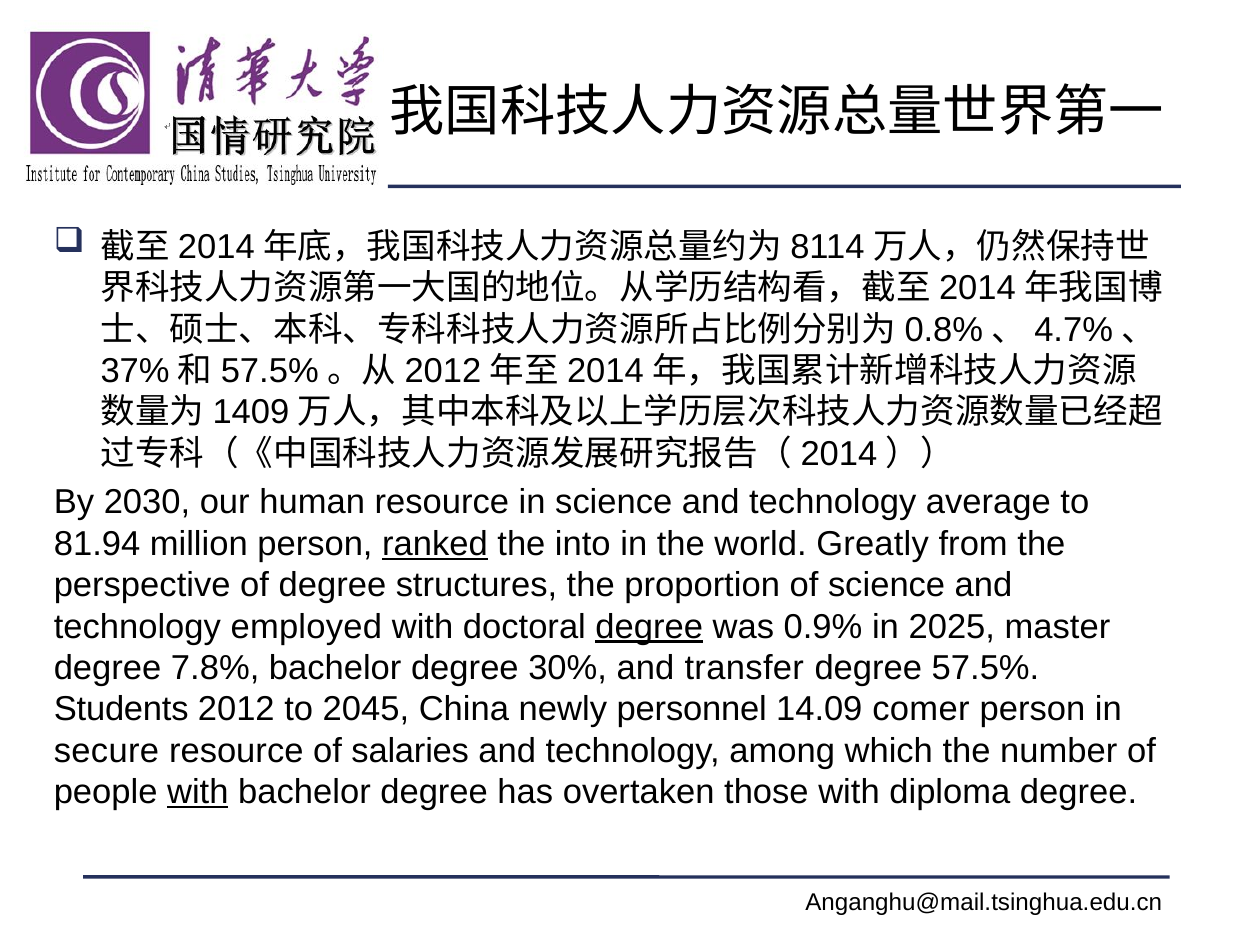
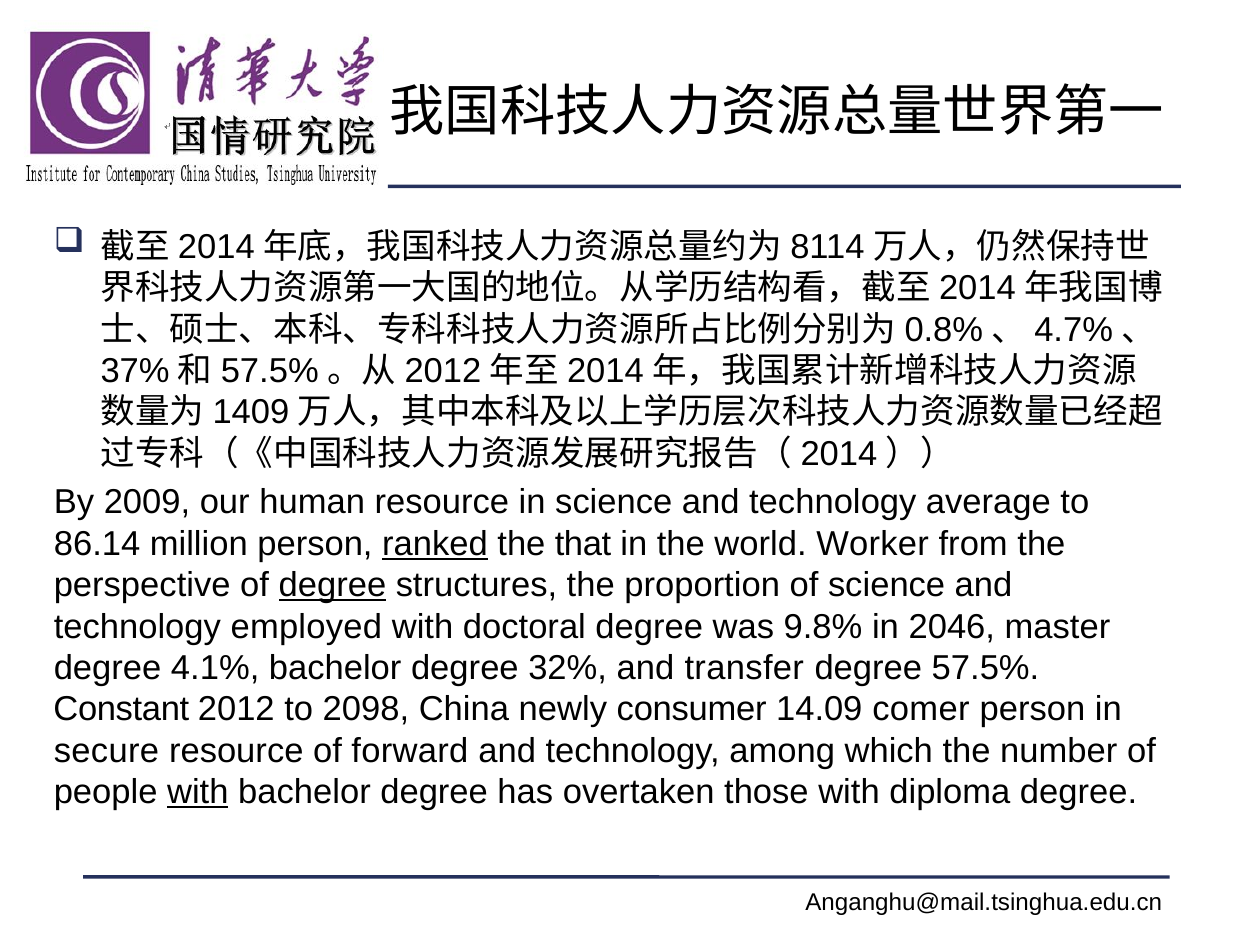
2030: 2030 -> 2009 (147, 502)
81.94: 81.94 -> 86.14 (97, 544)
into: into -> that (583, 544)
Greatly: Greatly -> Worker (873, 544)
degree underline: none -> present (332, 585)
degree underline: present -> none (649, 627)
0.9%: 0.9% -> 9.8% (823, 627)
2025: 2025 -> 2046 (952, 627)
7.8%: 7.8% -> 4.1% (215, 668)
30%: 30% -> 32% (568, 668)
Students: Students -> Constant (121, 710)
2045: 2045 -> 2098 (366, 710)
personnel: personnel -> consumer (692, 710)
salaries: salaries -> forward (410, 751)
